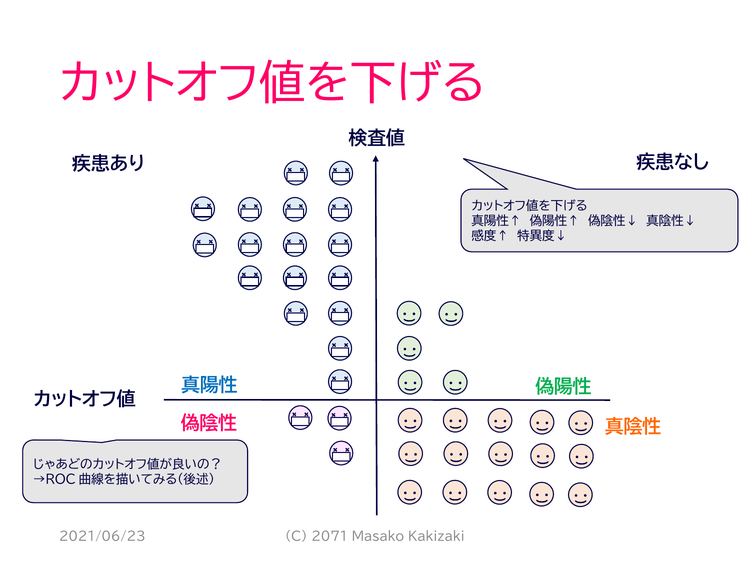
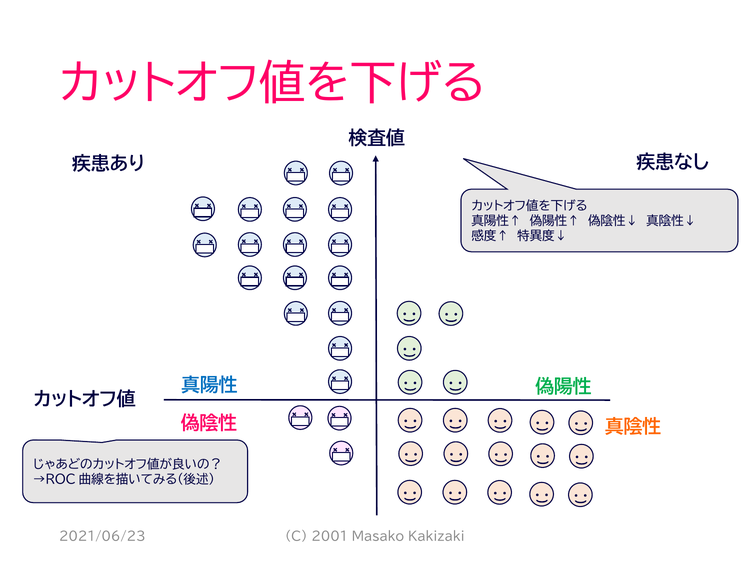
2071: 2071 -> 2001 (330, 537)
